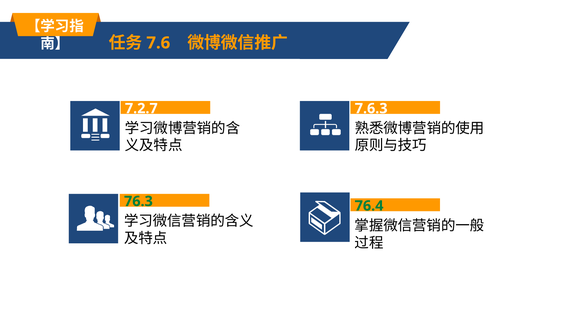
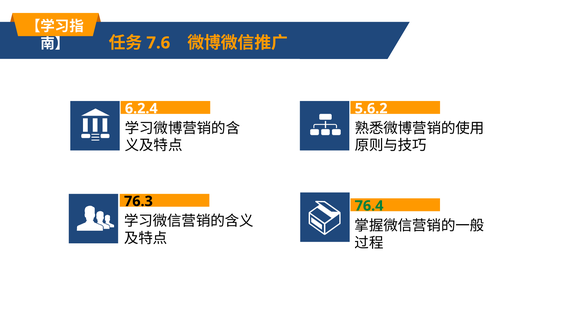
7.2.7: 7.2.7 -> 6.2.4 (141, 108)
7.6.3: 7.6.3 -> 5.6.2 (371, 108)
76.3 colour: green -> black (138, 201)
